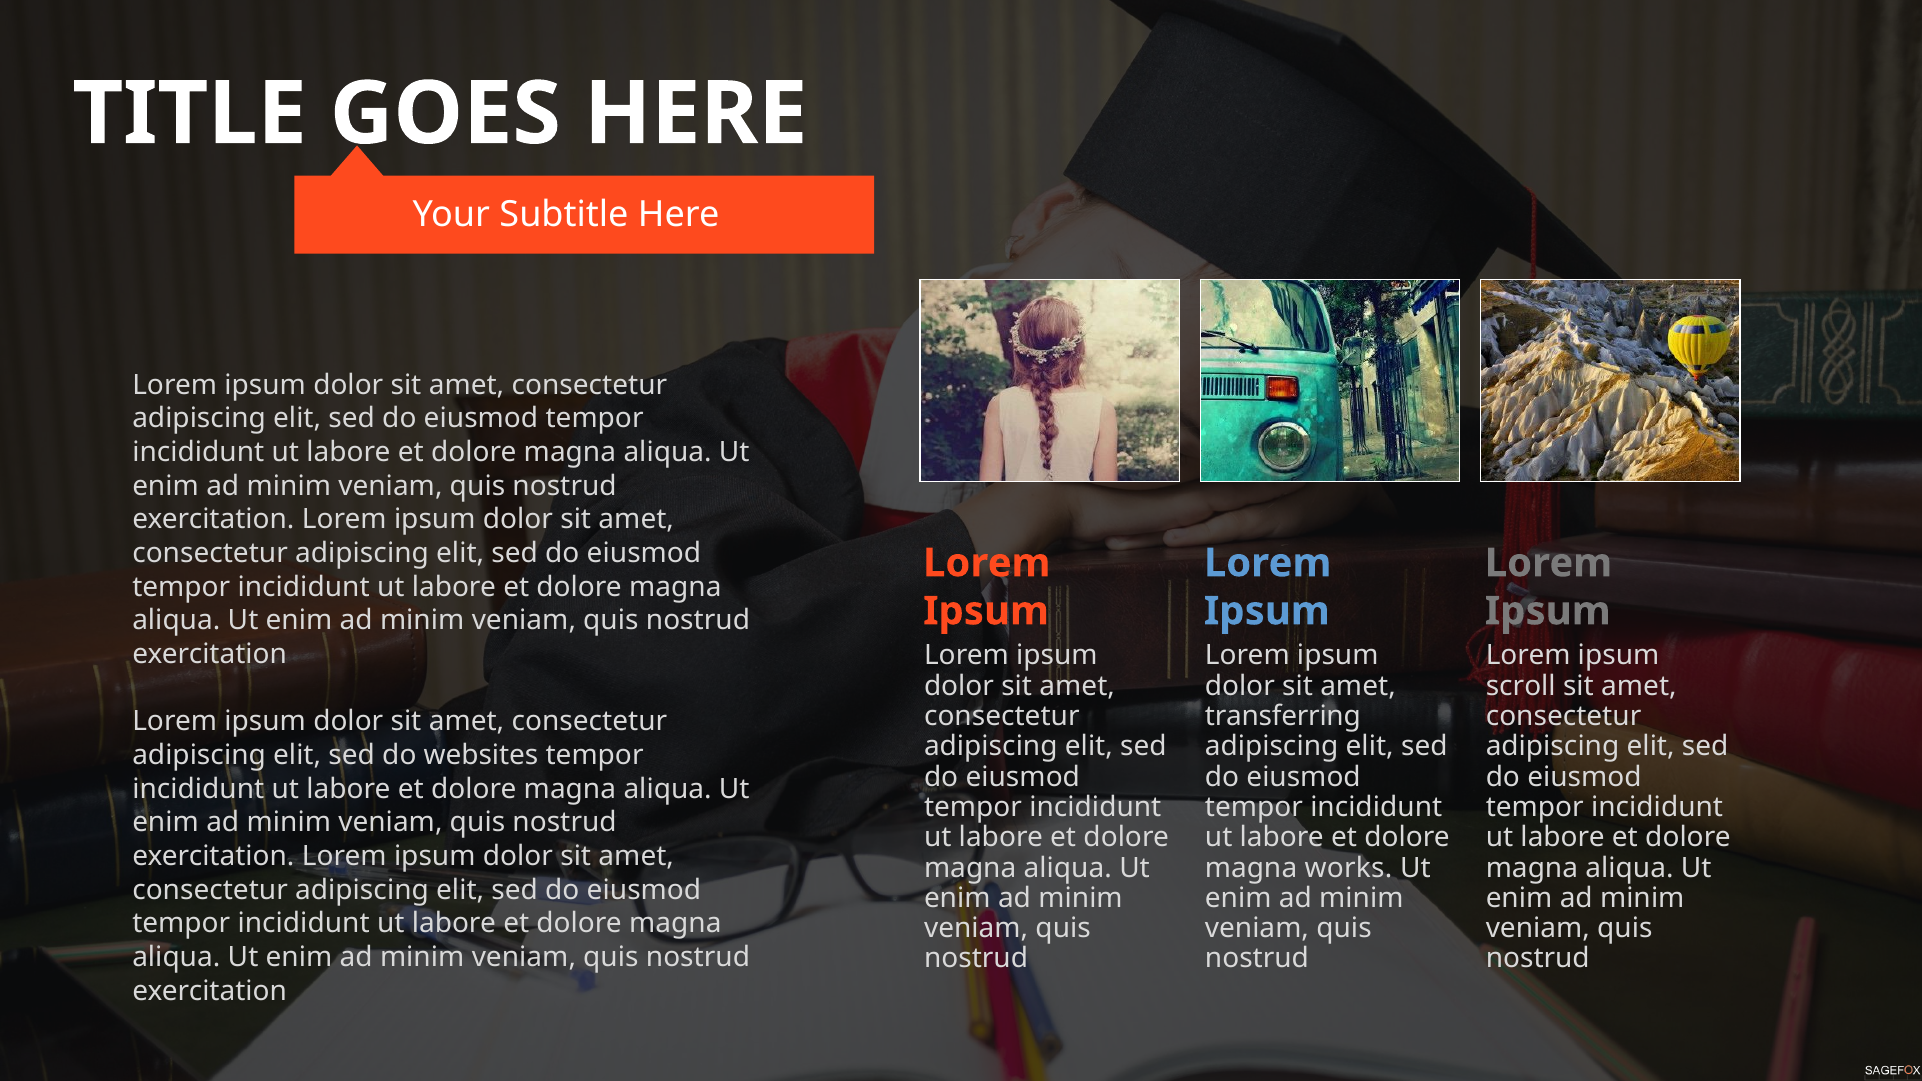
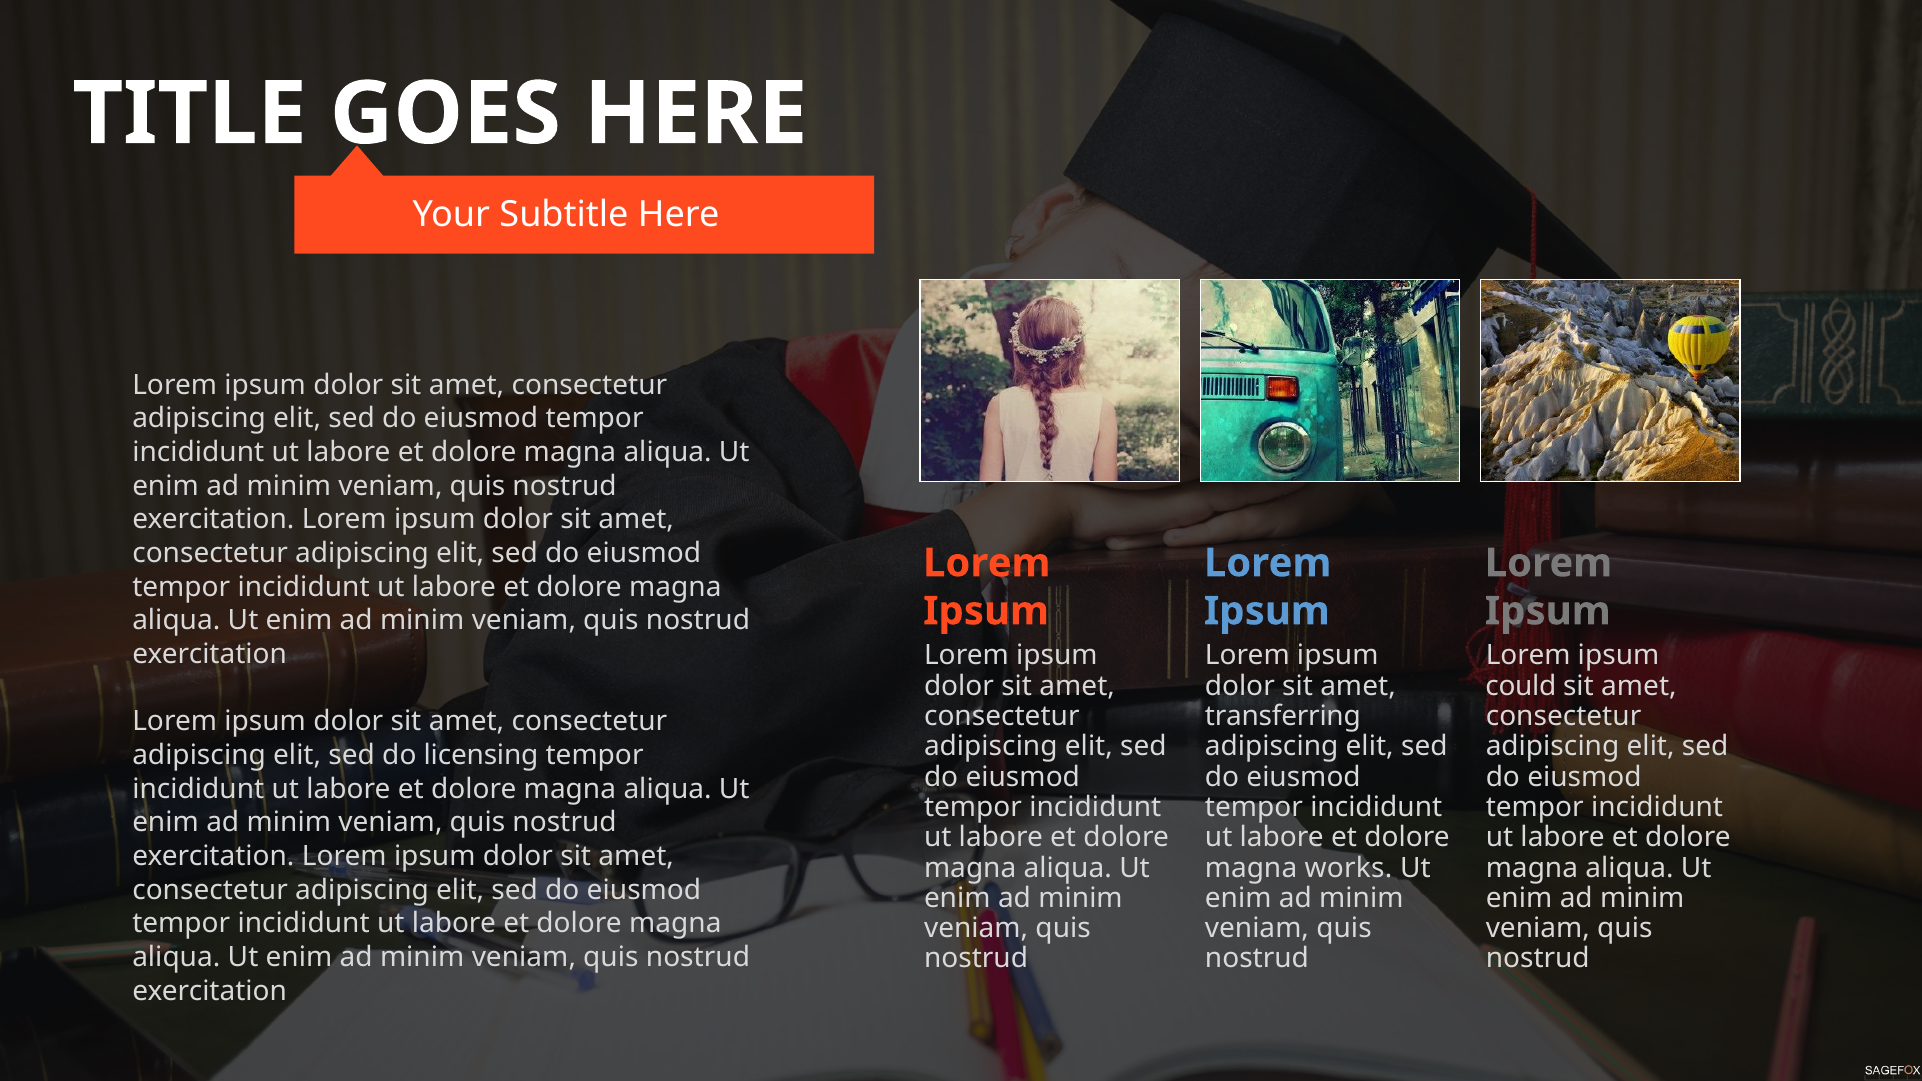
scroll: scroll -> could (1521, 686)
websites: websites -> licensing (481, 755)
